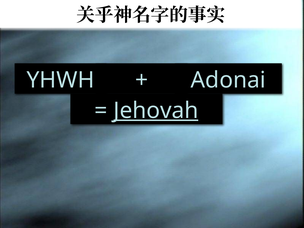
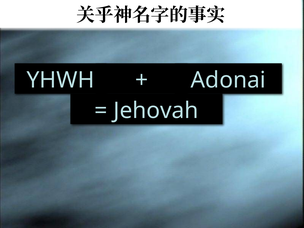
Jehovah underline: present -> none (156, 110)
